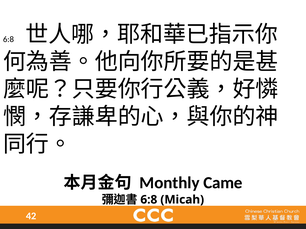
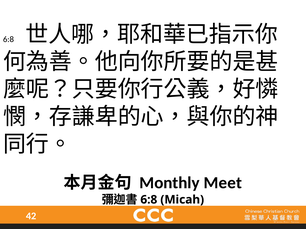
Came: Came -> Meet (223, 183)
